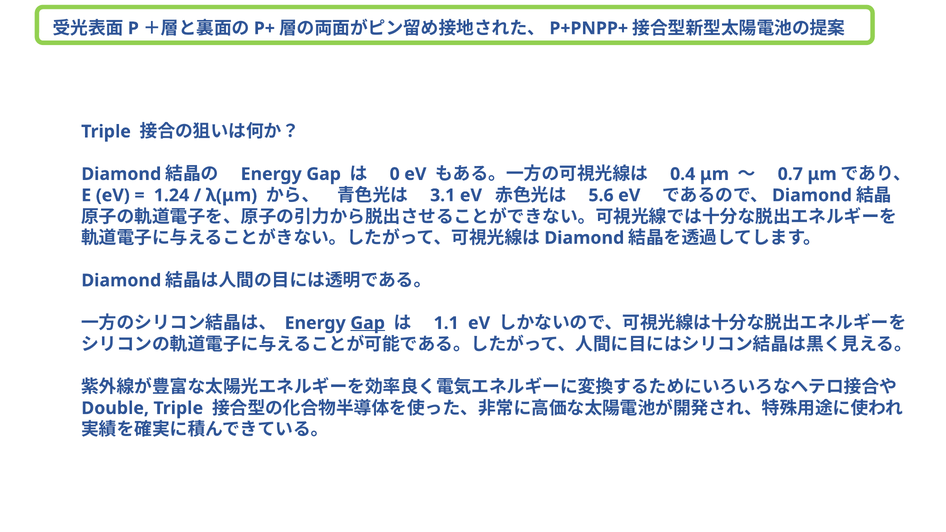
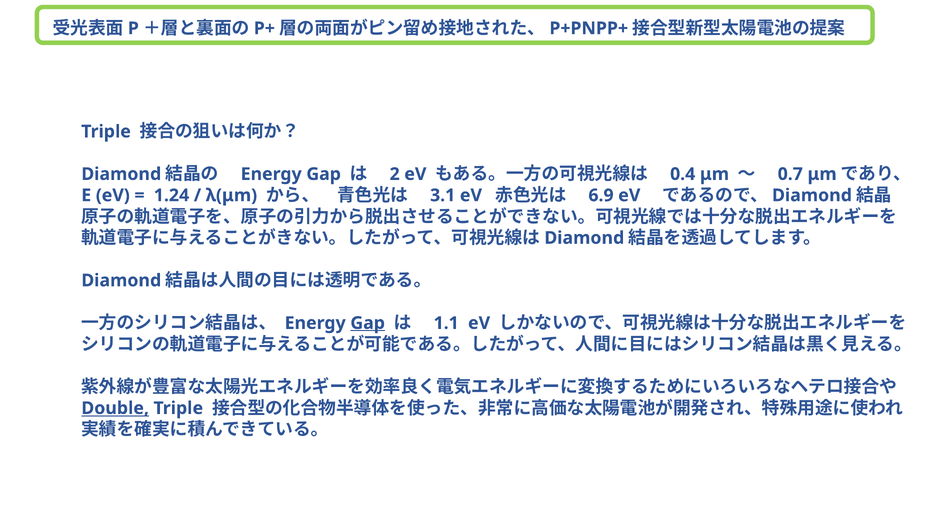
0: 0 -> 2 (395, 174)
5.6: 5.6 -> 6.9 (601, 195)
Double underline: none -> present (115, 408)
